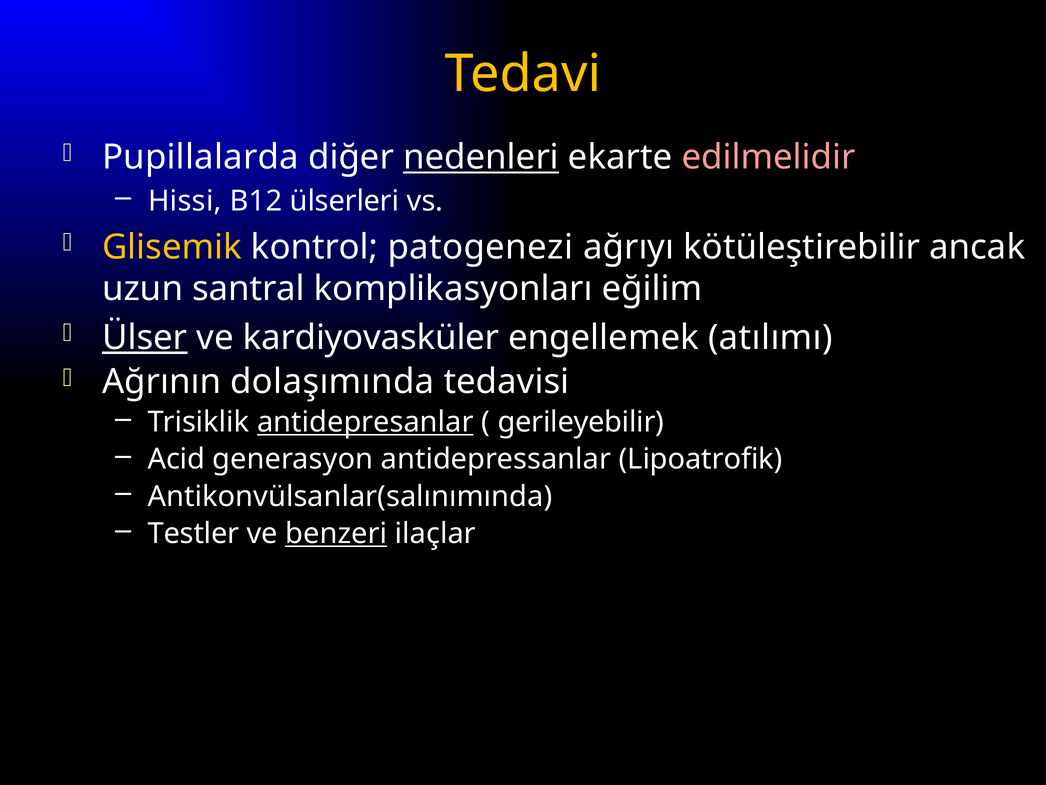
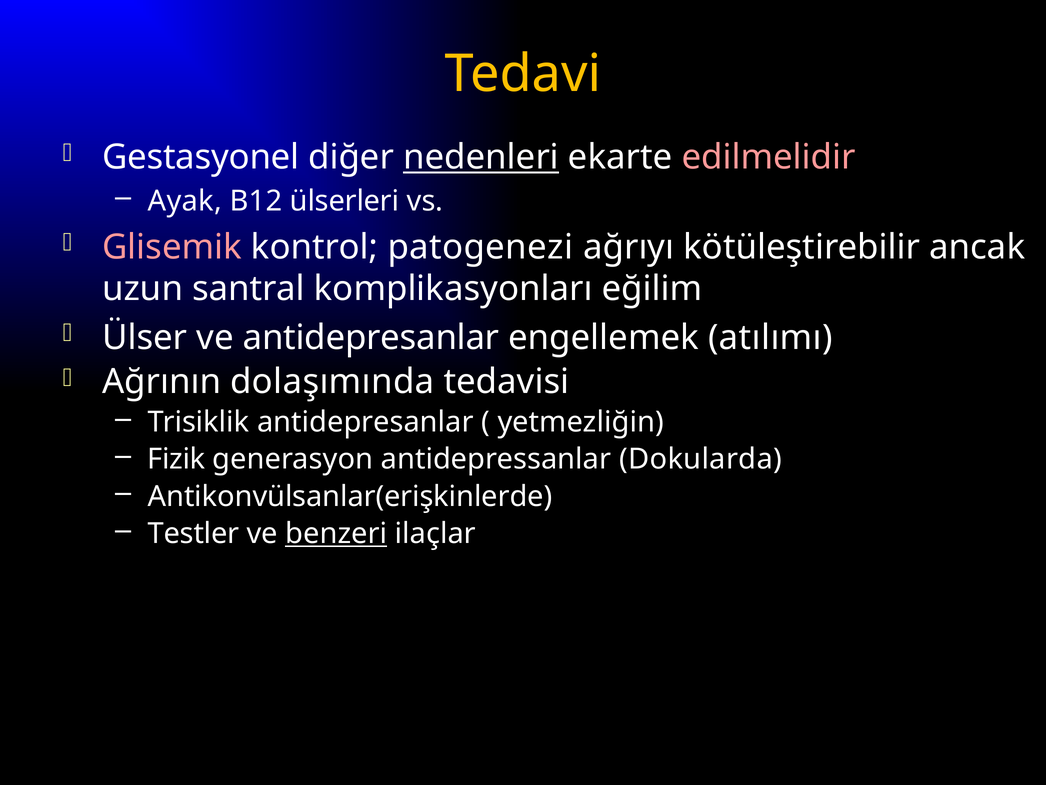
Pupillalarda: Pupillalarda -> Gestasyonel (201, 157)
Hissi: Hissi -> Ayak (185, 201)
Glisemik colour: yellow -> pink (172, 247)
Ülser underline: present -> none (145, 337)
ve kardiyovasküler: kardiyovasküler -> antidepresanlar (371, 337)
antidepresanlar underline: present -> none (365, 422)
gerileyebilir: gerileyebilir -> yetmezliğin (581, 422)
Acid: Acid -> Fizik (176, 459)
Lipoatrofik: Lipoatrofik -> Dokularda (701, 459)
Antikonvülsanlar(salınımında: Antikonvülsanlar(salınımında -> Antikonvülsanlar(erişkinlerde (350, 496)
